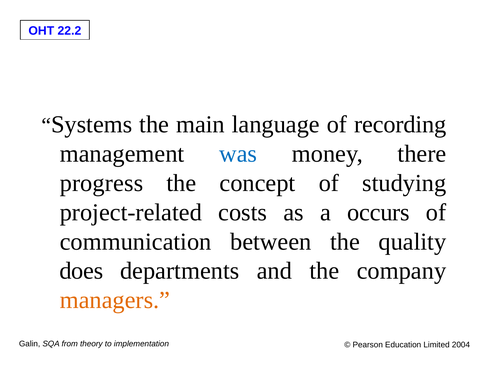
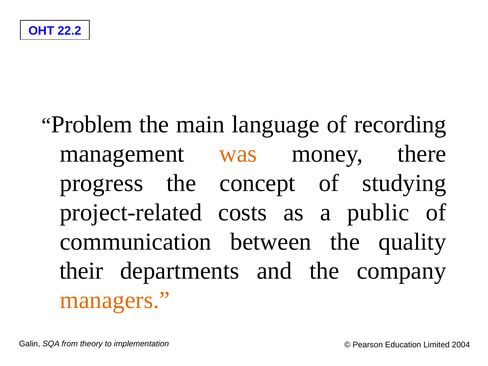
Systems: Systems -> Problem (92, 125)
was colour: blue -> orange (238, 154)
occurs: occurs -> public (378, 212)
does: does -> their (81, 271)
